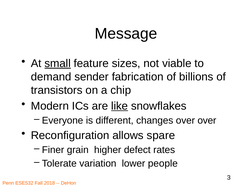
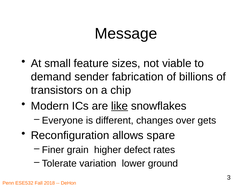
small underline: present -> none (58, 63)
over over: over -> gets (207, 120)
people: people -> ground (163, 164)
